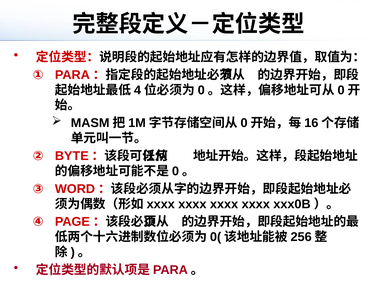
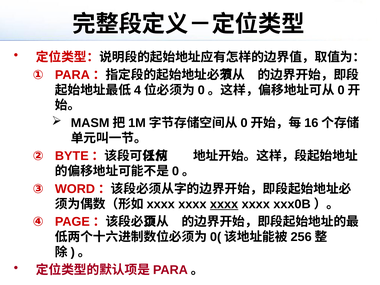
xxxx underline: none -> present (224, 204)
